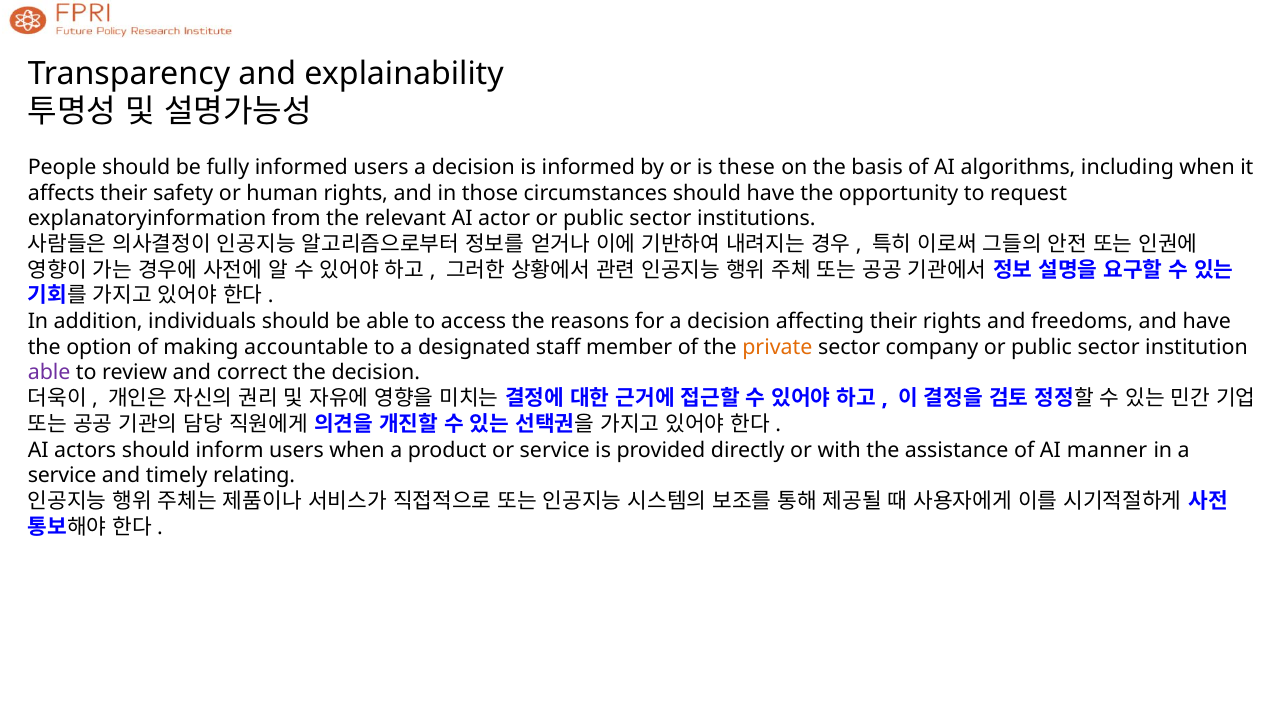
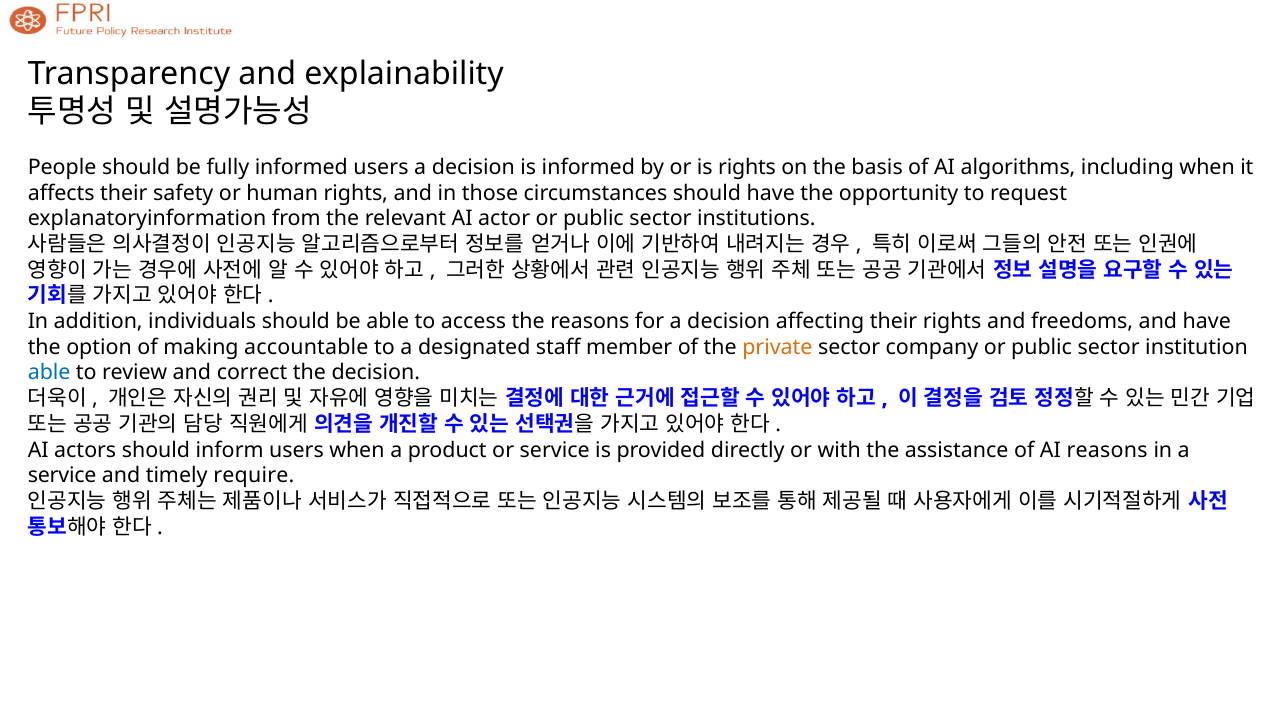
is these: these -> rights (747, 167)
able colour: purple -> blue (49, 373)
AI manner: manner -> reasons (1107, 450)
relating: relating -> require (254, 476)
